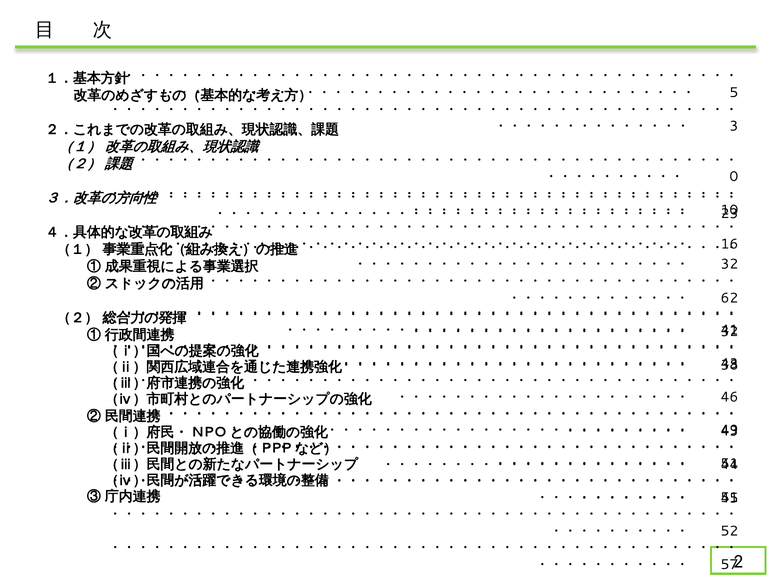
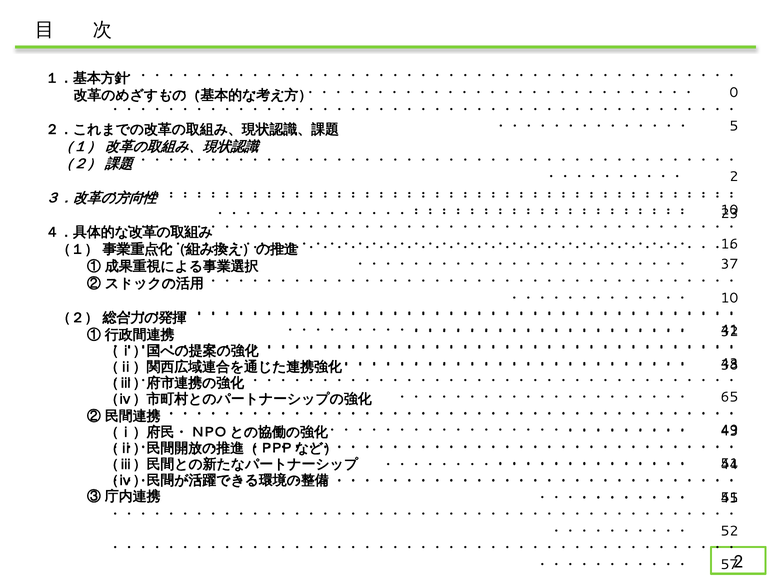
5: 5 -> 0 (734, 93)
3: 3 -> 5 (734, 126)
0: 0 -> 2 (734, 177)
32: 32 -> 37 (729, 264)
62: 62 -> 10 (729, 298)
46: 46 -> 65 (729, 397)
